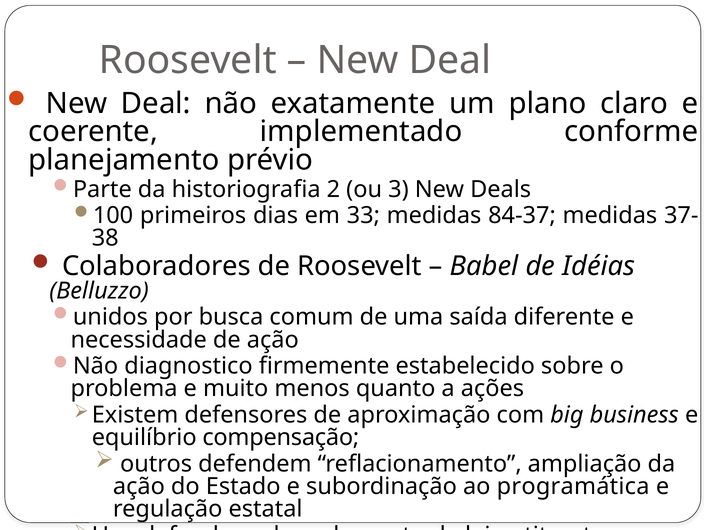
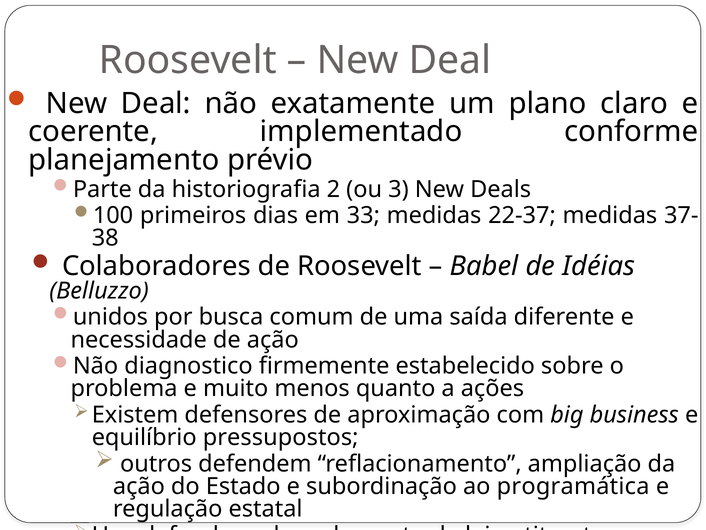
84-37: 84-37 -> 22-37 (522, 215)
compensação: compensação -> pressupostos (281, 437)
